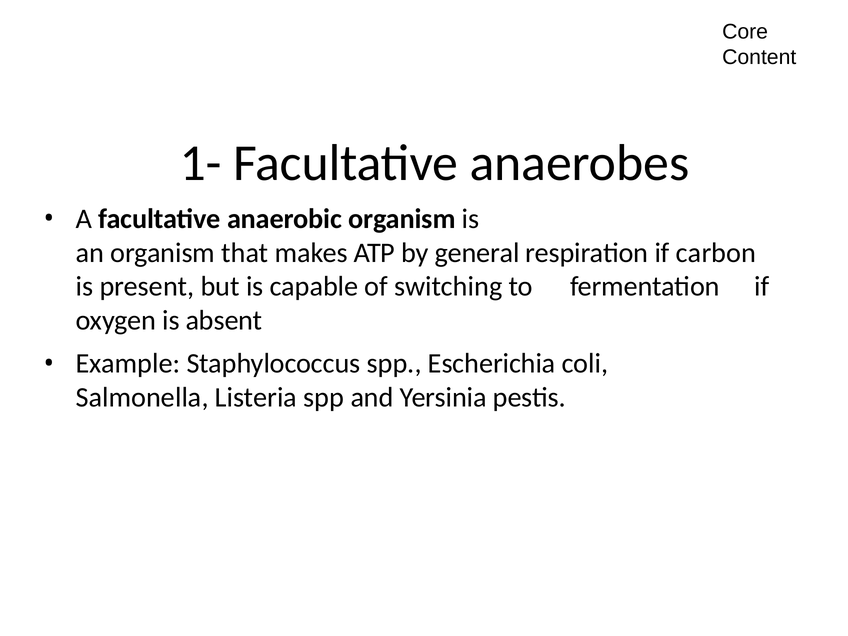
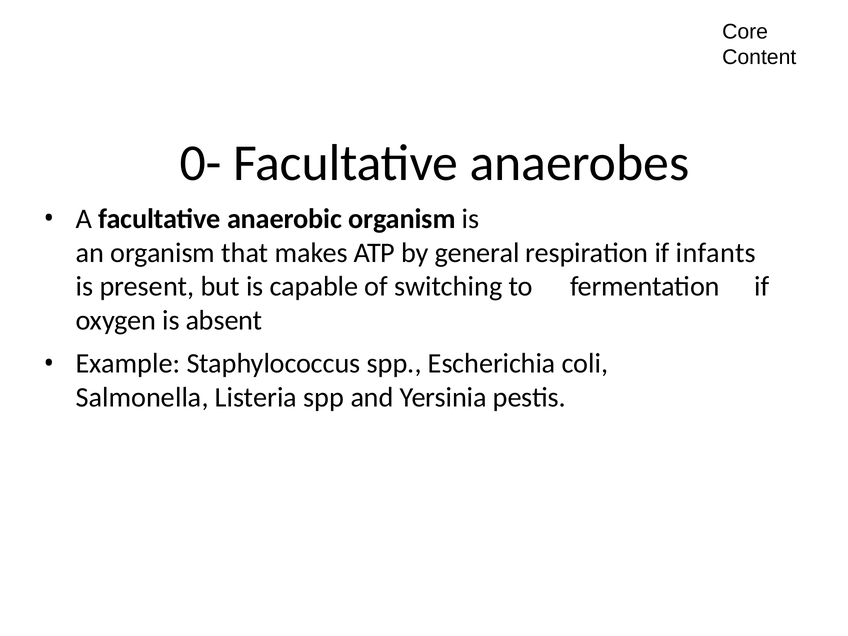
1-: 1- -> 0- (201, 163)
carbon: carbon -> infants (716, 253)
